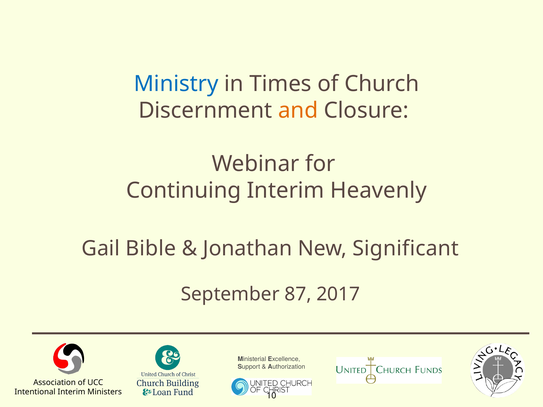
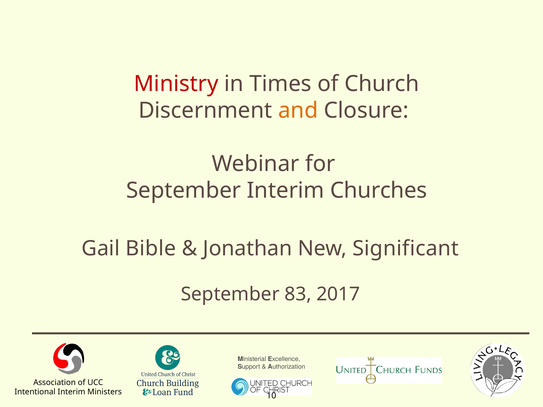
Ministry colour: blue -> red (176, 84)
Continuing: Continuing -> September (184, 191)
Heavenly: Heavenly -> Churches (379, 191)
87: 87 -> 83 (298, 294)
